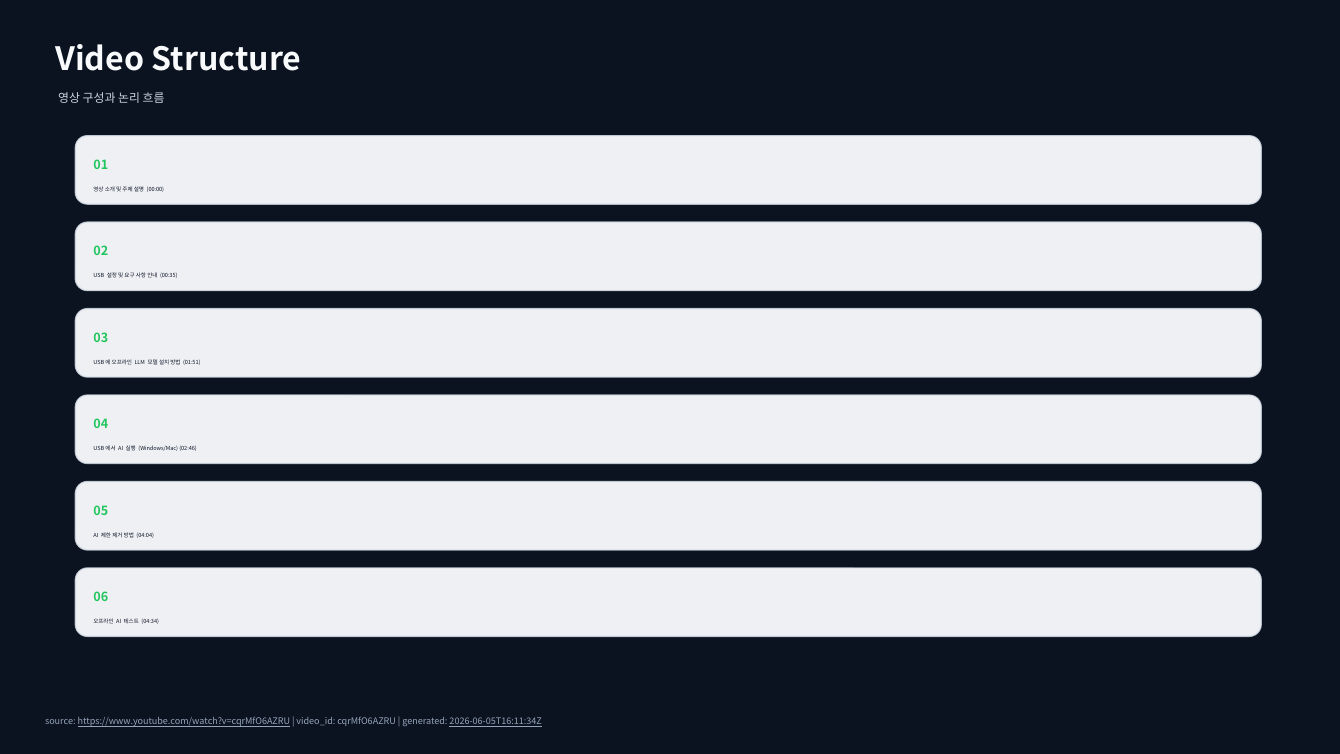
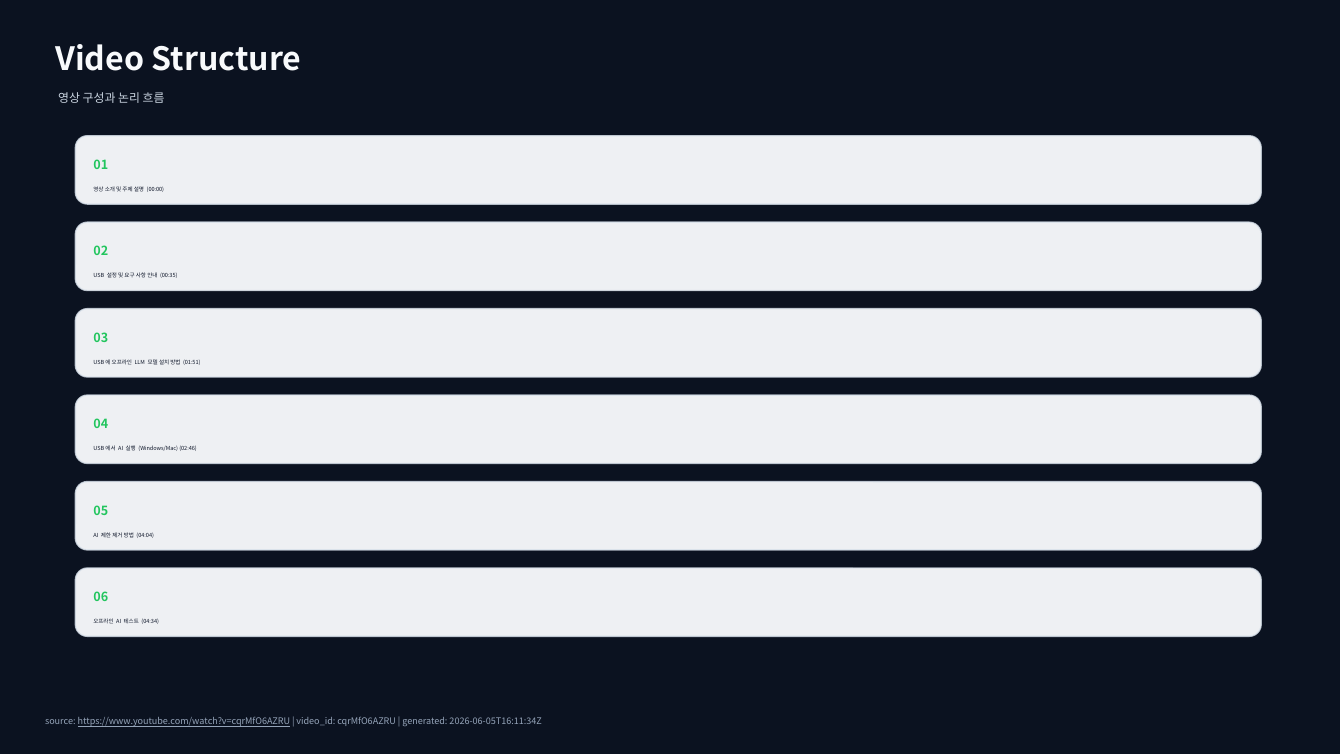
2026-06-05T16:11:34Z underline: present -> none (496, 722)
